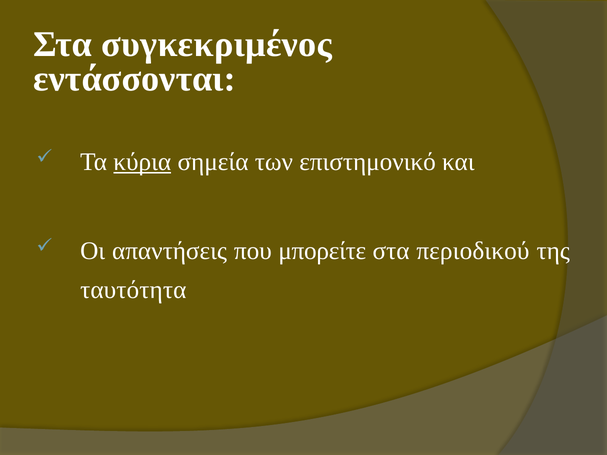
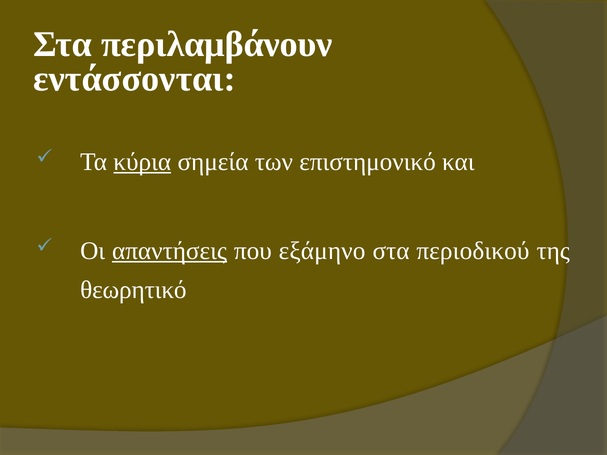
συγκεκριμένος: συγκεκριμένος -> περιλαμβάνουν (217, 44)
απαντήσεις underline: none -> present (170, 251)
μπορείτε: μπορείτε -> εξάμηνο (322, 251)
ταυτότητα: ταυτότητα -> θεωρητικό (133, 290)
